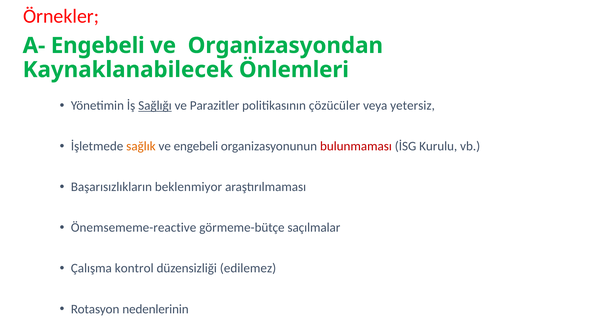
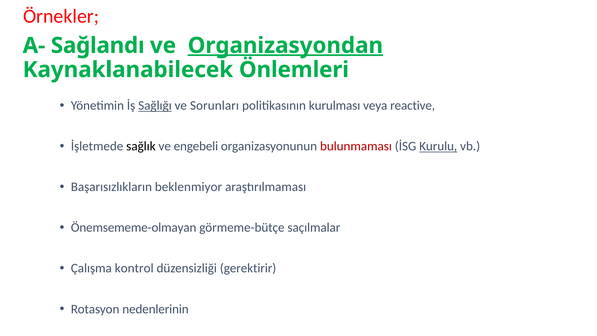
A- Engebeli: Engebeli -> Sağlandı (98, 46)
Organizasyondan underline: none -> present (285, 46)
Parazitler: Parazitler -> Sorunları (214, 106)
çözücüler: çözücüler -> kurulması (335, 106)
yetersiz: yetersiz -> reactive (413, 106)
sağlık colour: orange -> black (141, 146)
Kurulu underline: none -> present (438, 146)
Önemsememe-reactive: Önemsememe-reactive -> Önemsememe-olmayan (134, 228)
edilemez: edilemez -> gerektirir (248, 268)
